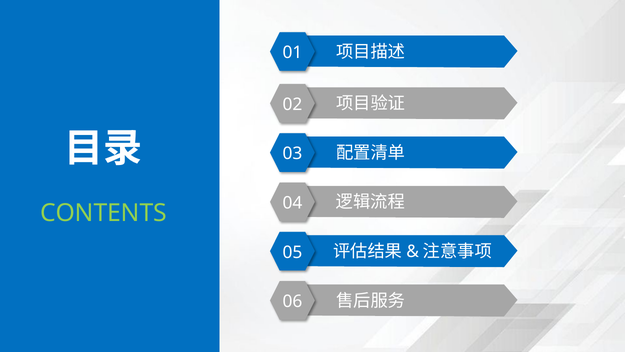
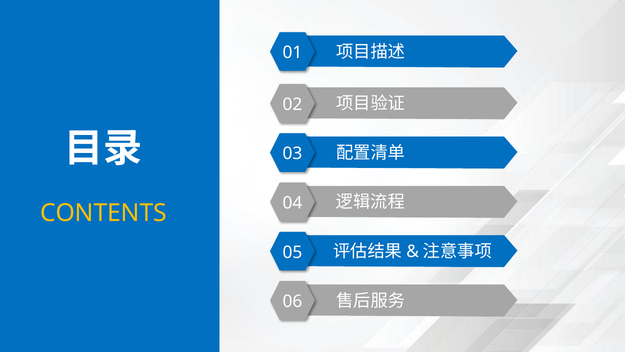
CONTENTS colour: light green -> yellow (104, 213)
